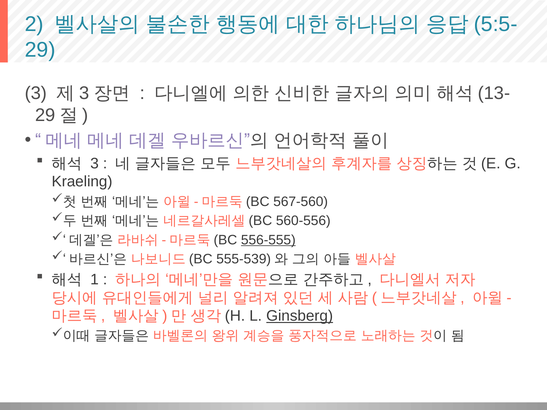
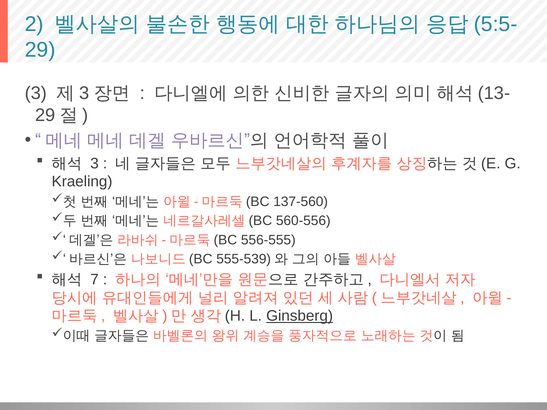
567-560: 567-560 -> 137-560 (301, 202)
556-555 underline: present -> none (268, 240)
1: 1 -> 7 (95, 280)
